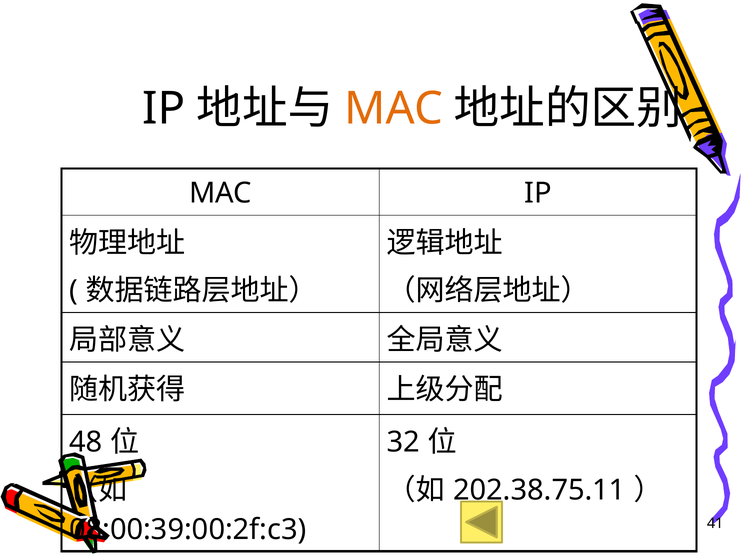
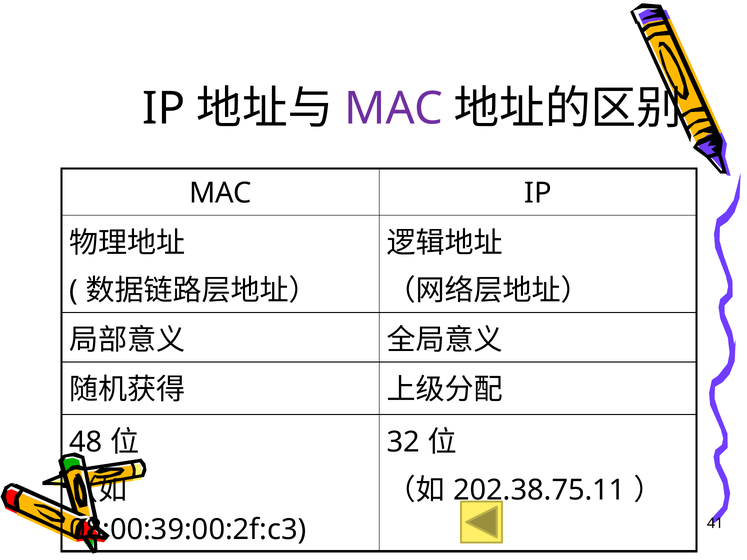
MAC colour: orange -> purple (394, 109)
